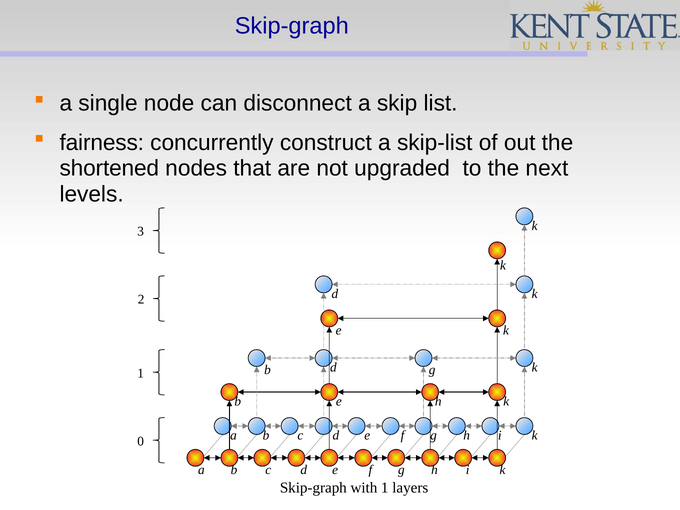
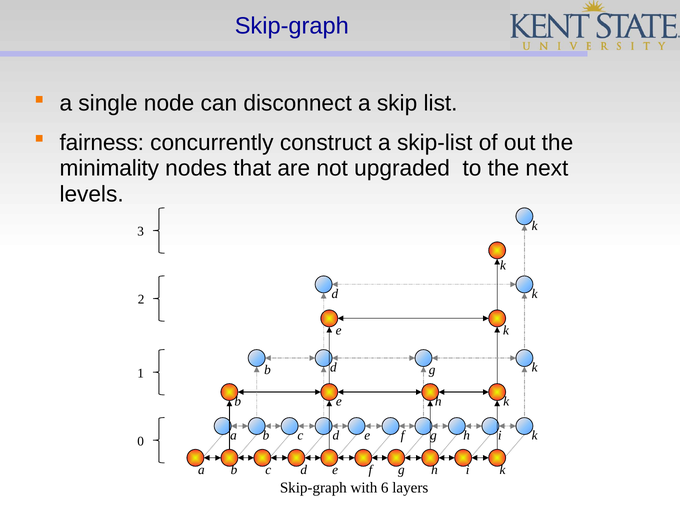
shortened: shortened -> minimality (109, 168)
with 1: 1 -> 6 (385, 488)
